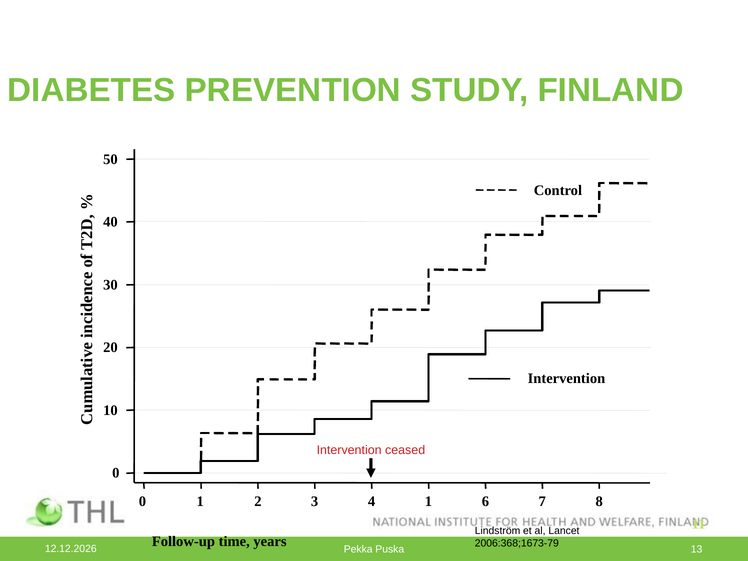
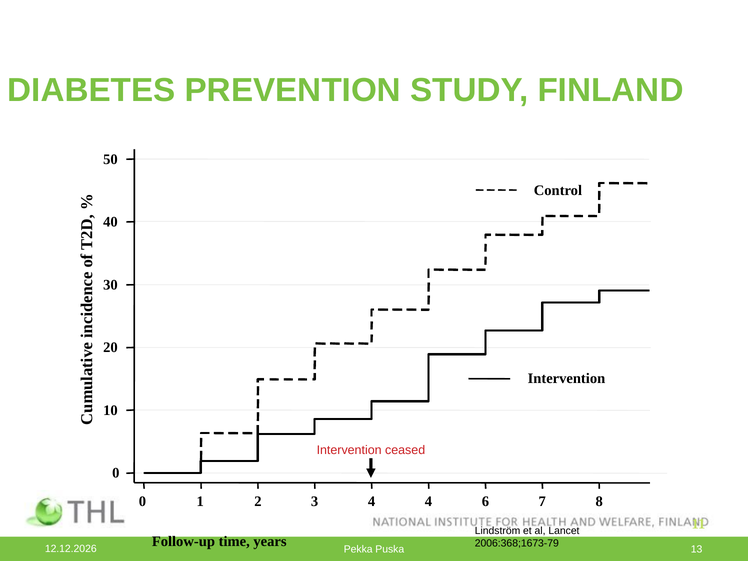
4 1: 1 -> 4 (428, 502)
